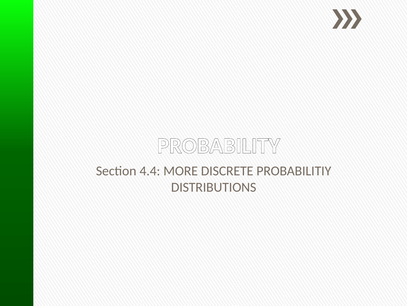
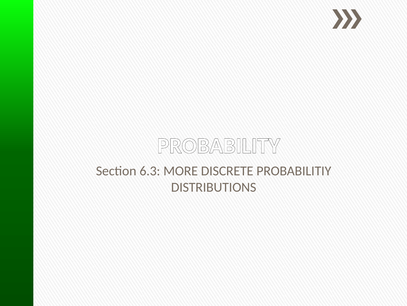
4.4: 4.4 -> 6.3 (150, 171)
